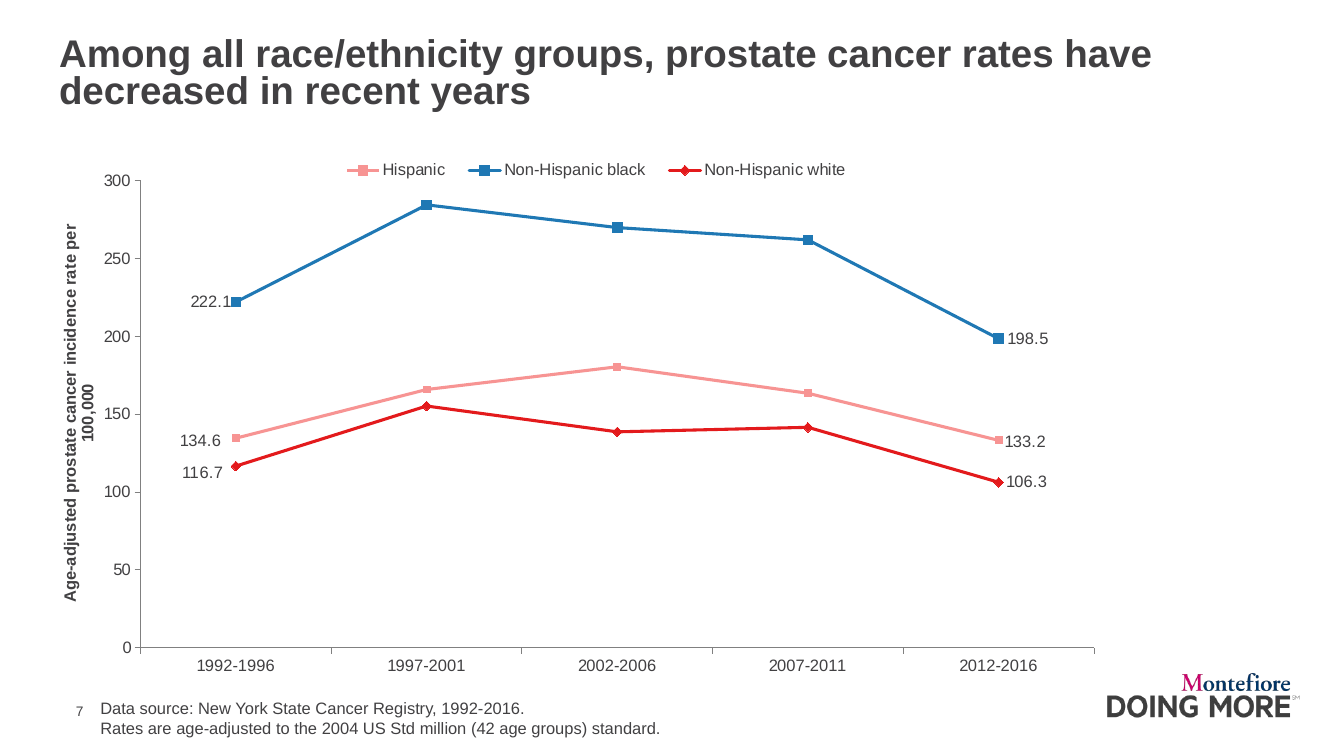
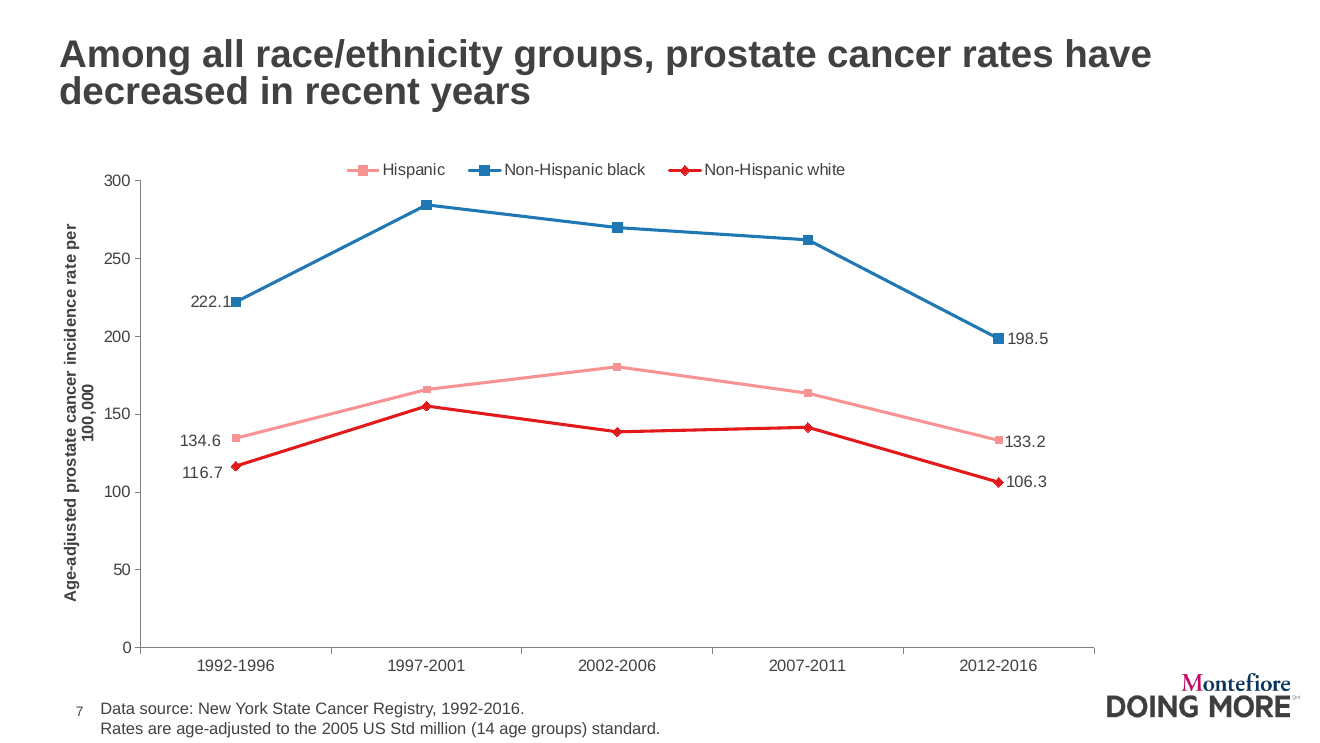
2004: 2004 -> 2005 (340, 729)
42: 42 -> 14 (483, 729)
